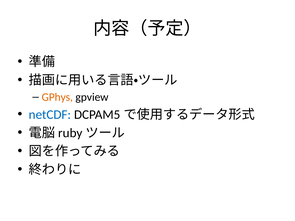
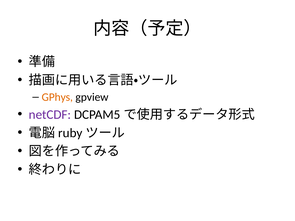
netCDF colour: blue -> purple (50, 115)
